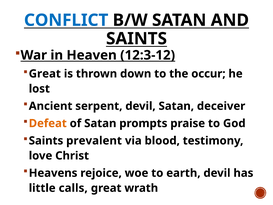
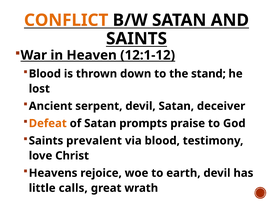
CONFLICT colour: blue -> orange (66, 20)
12:3-12: 12:3-12 -> 12:1-12 (148, 55)
Great: Great -> Blood (45, 74)
occur: occur -> stand (208, 74)
